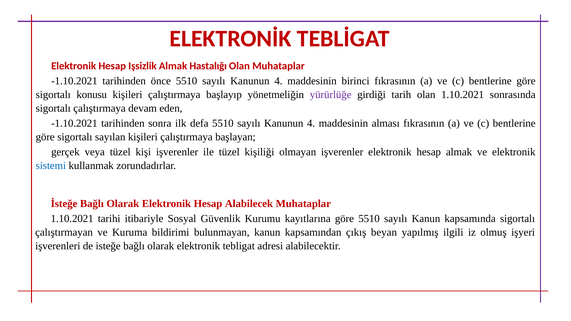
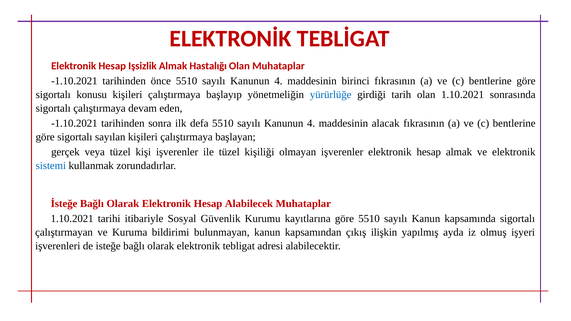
yürürlüğe colour: purple -> blue (331, 95)
alması: alması -> alacak (386, 123)
beyan: beyan -> ilişkin (384, 232)
ilgili: ilgili -> ayda (453, 232)
